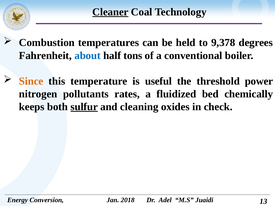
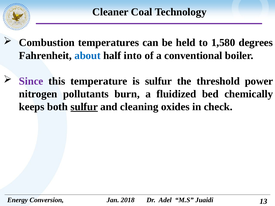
Cleaner underline: present -> none (110, 12)
9,378: 9,378 -> 1,580 (223, 43)
tons: tons -> into (133, 56)
Since colour: orange -> purple (31, 81)
is useful: useful -> sulfur (158, 81)
rates: rates -> burn (127, 94)
